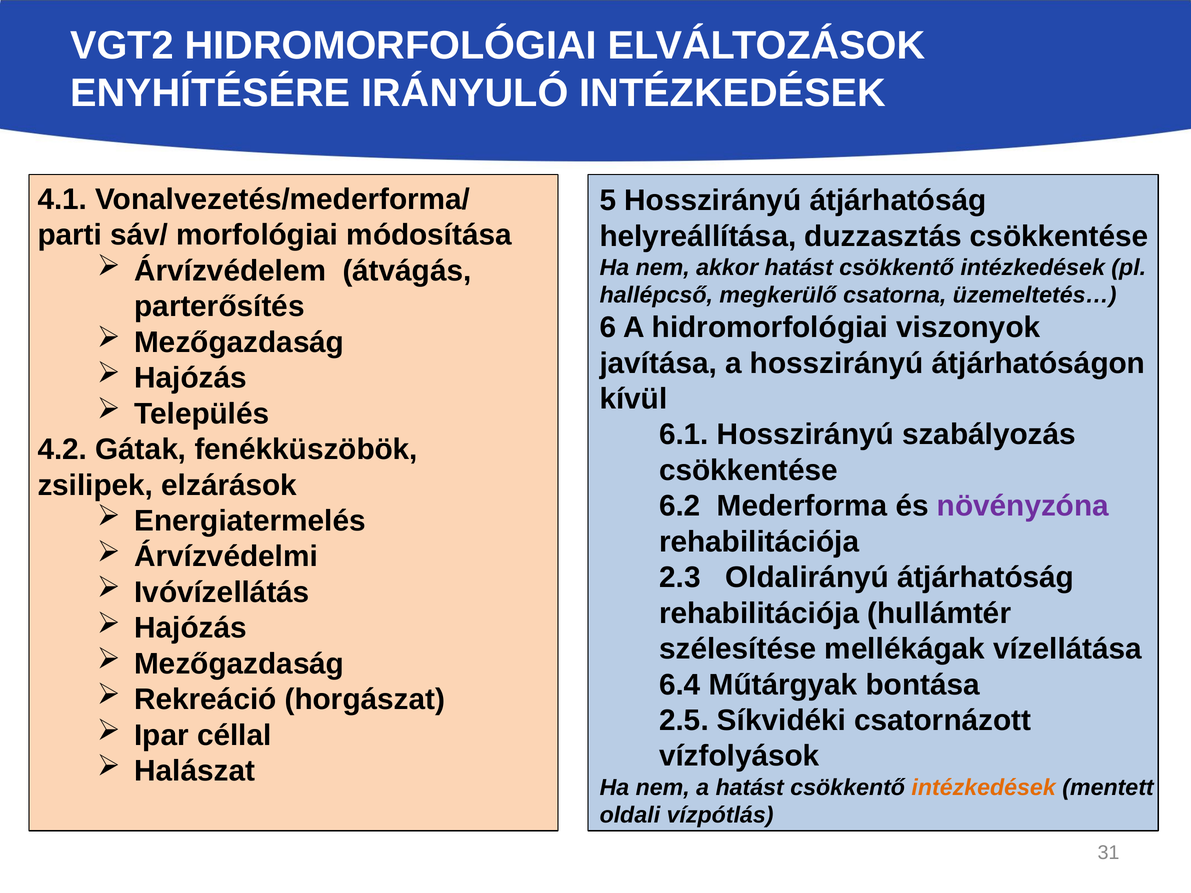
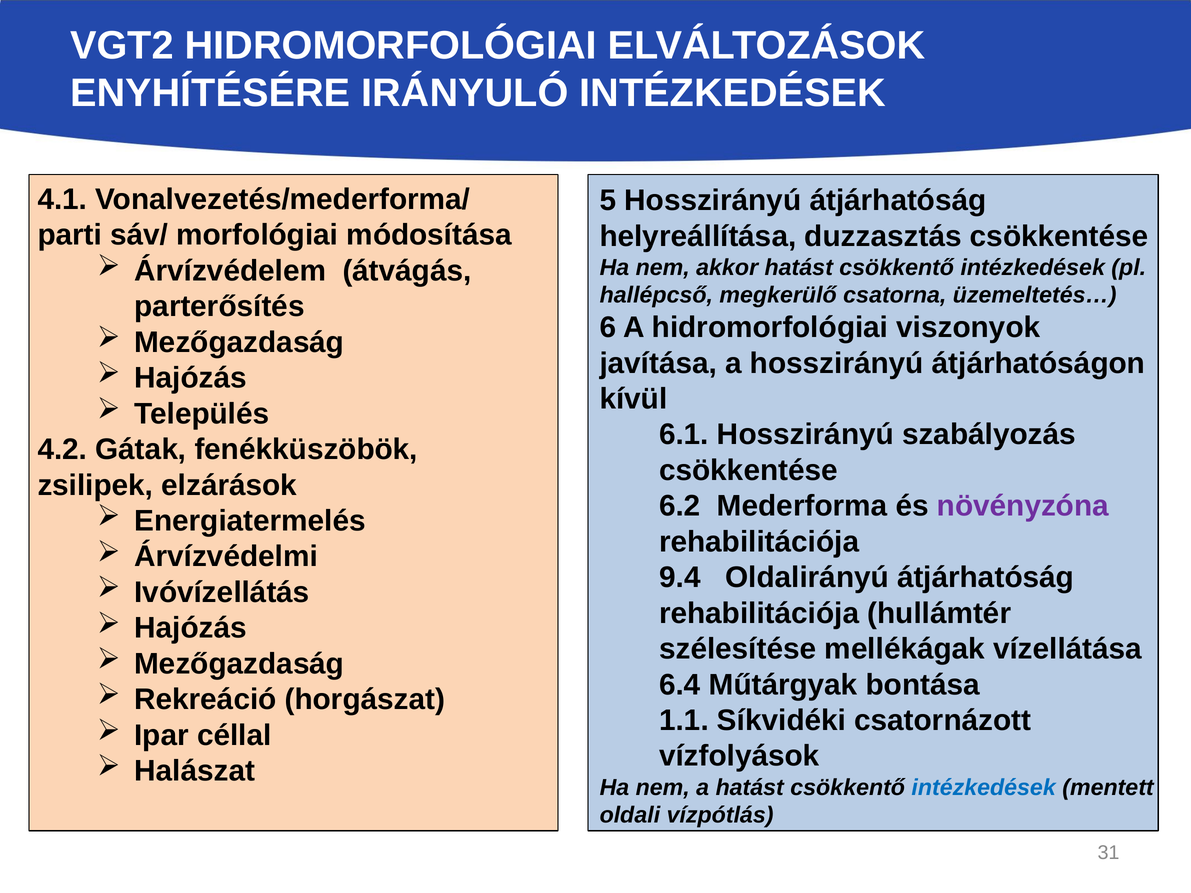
2.3: 2.3 -> 9.4 (680, 578)
2.5: 2.5 -> 1.1 (684, 721)
intézkedések colour: orange -> blue (984, 788)
